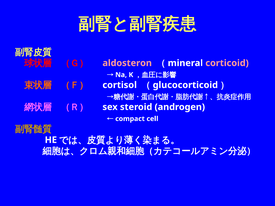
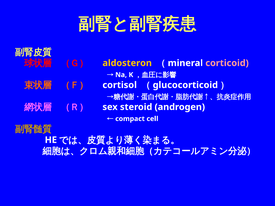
aldosteron colour: pink -> yellow (127, 63)
